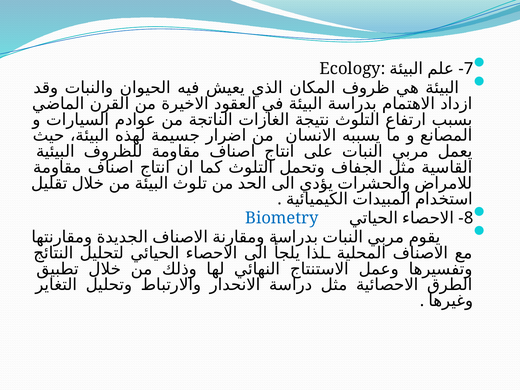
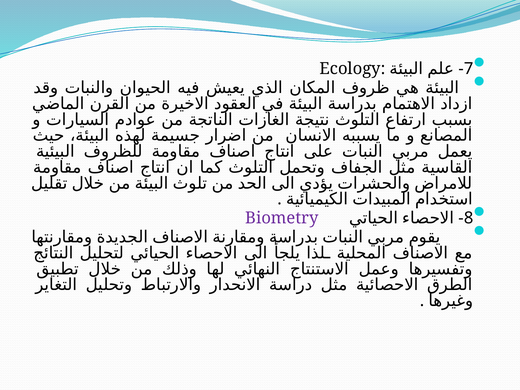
Biometry colour: blue -> purple (282, 218)
